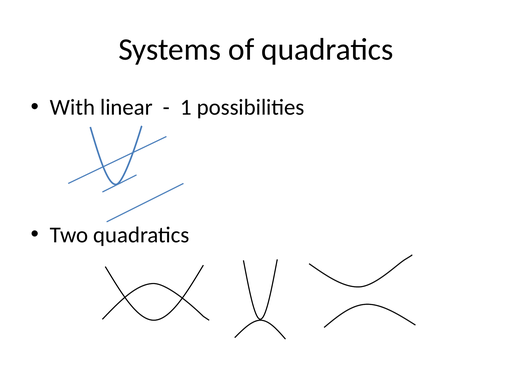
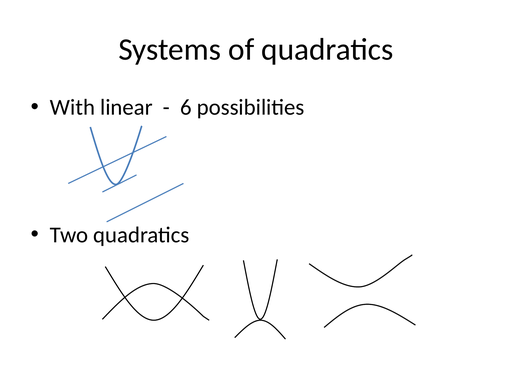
1: 1 -> 6 (186, 107)
